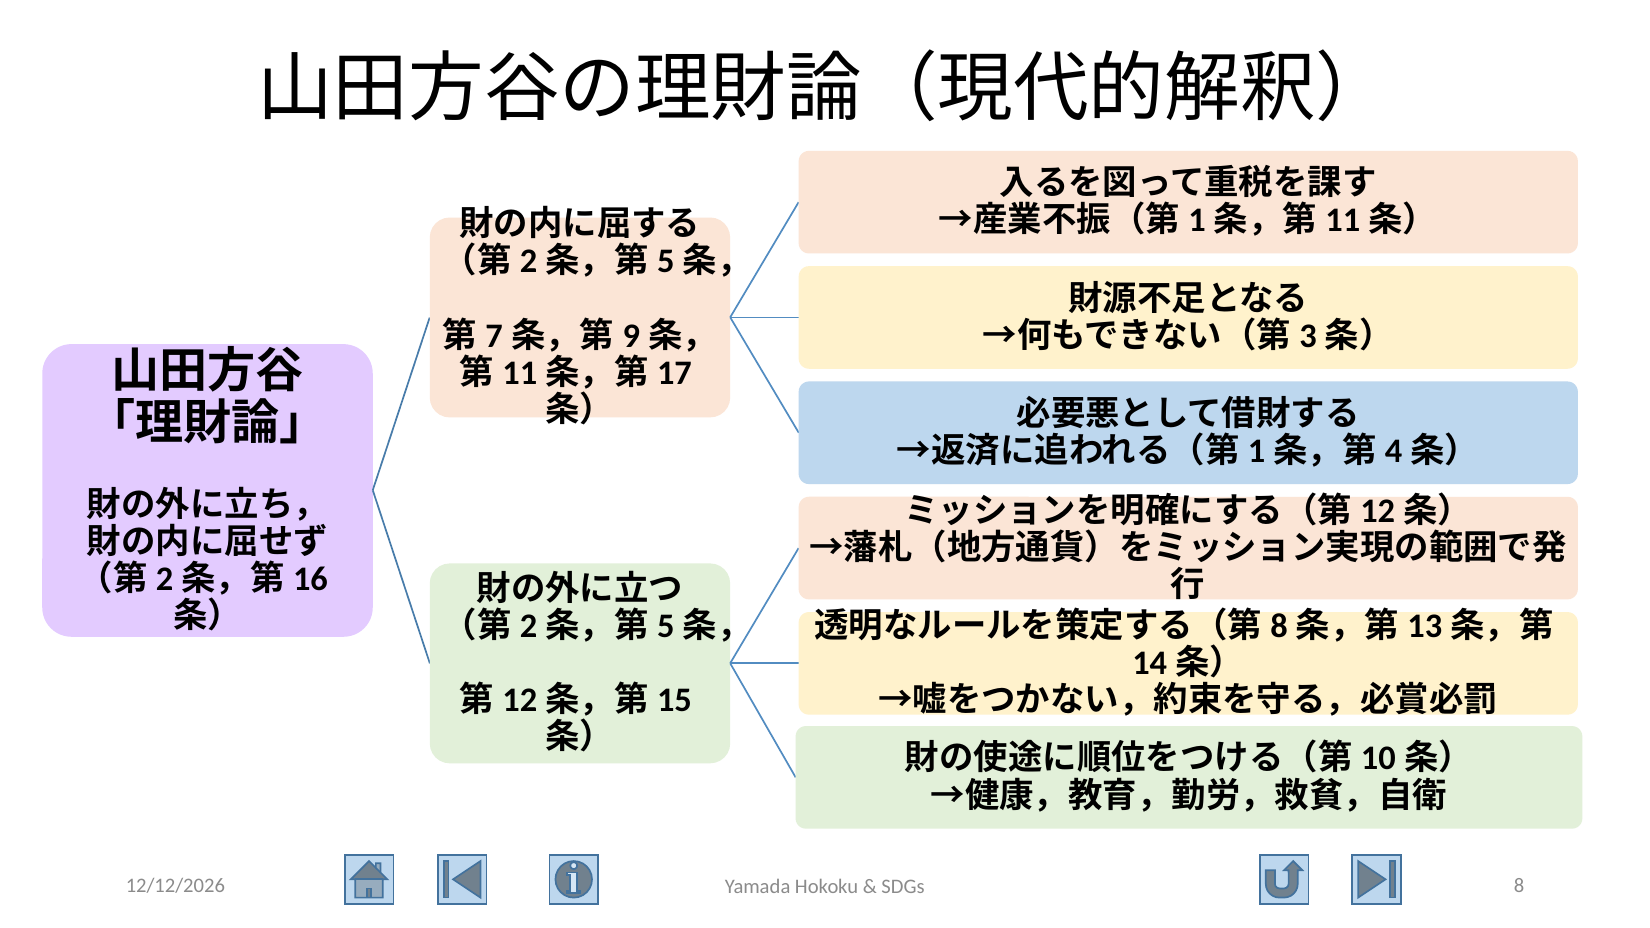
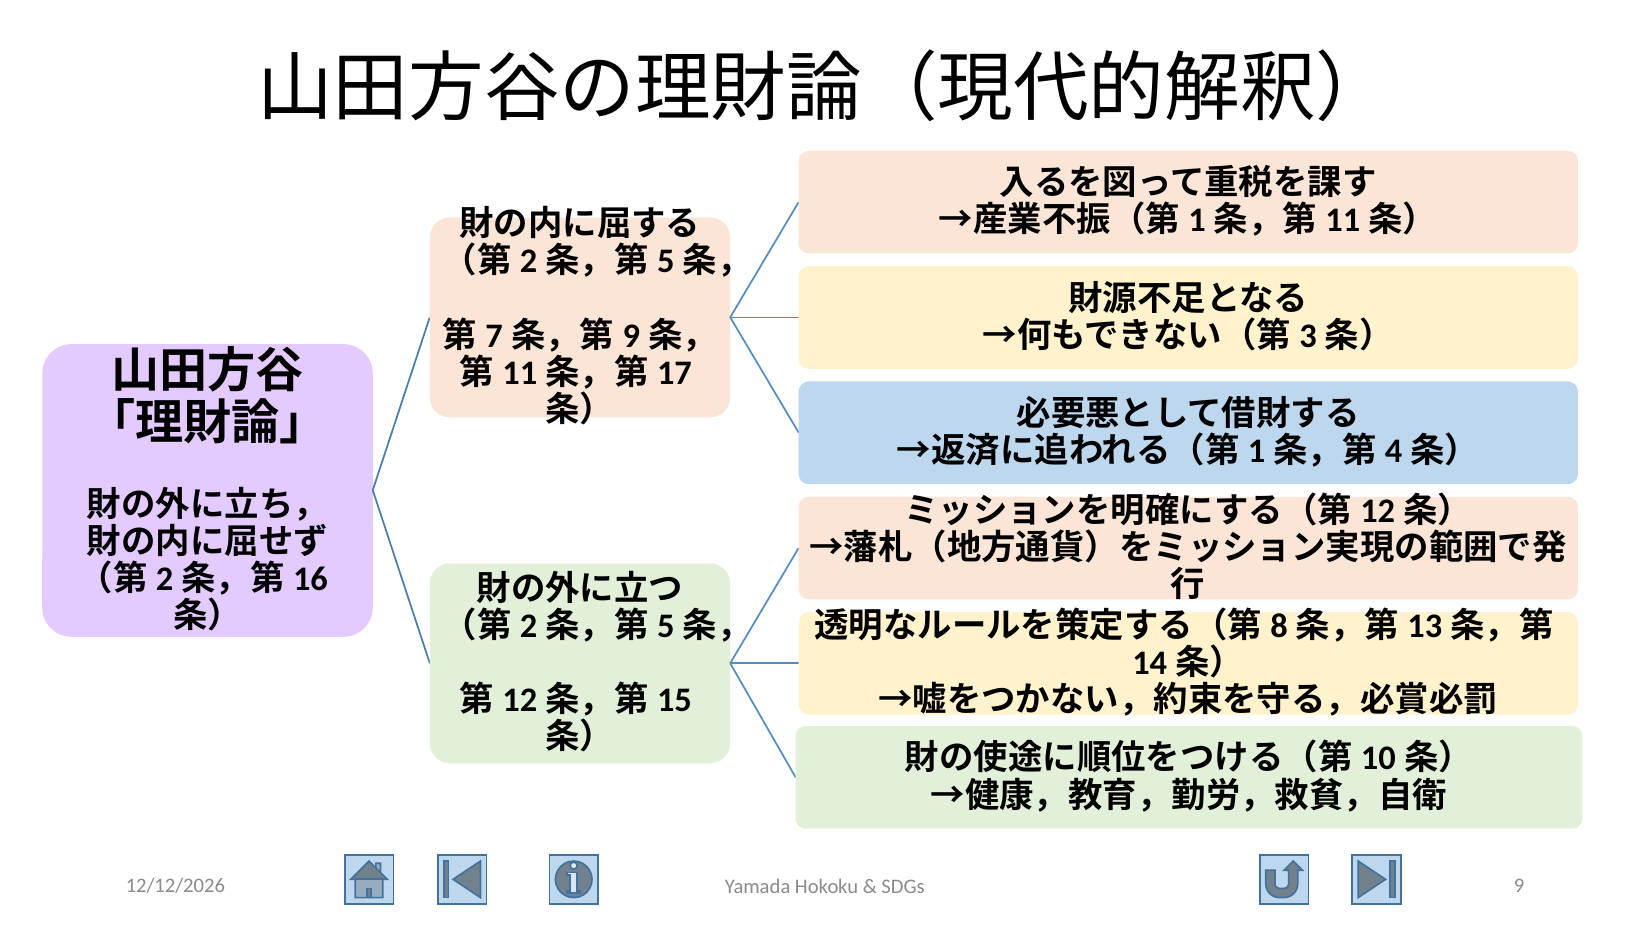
8: 8 -> 9 (1519, 886)
